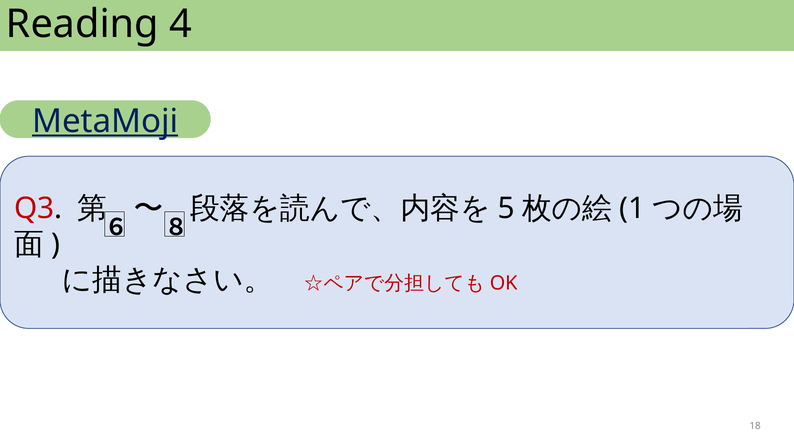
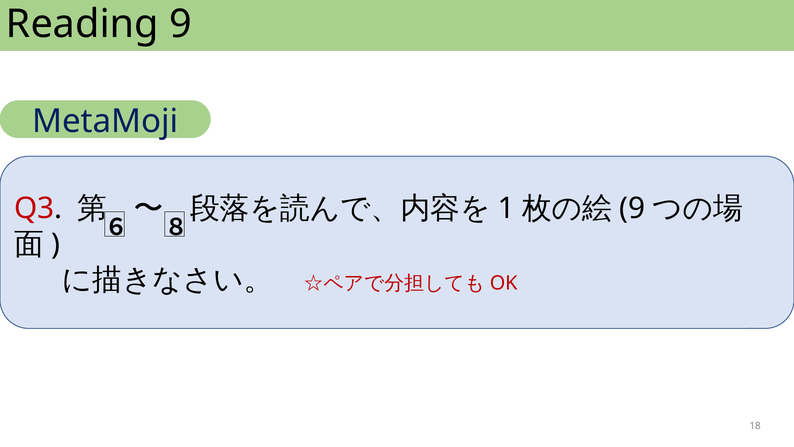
Reading 4: 4 -> 9 (180, 24)
MetaMoji underline: present -> none (105, 121)
5: 5 -> 1 (506, 208)
1: 1 -> 9 (632, 208)
